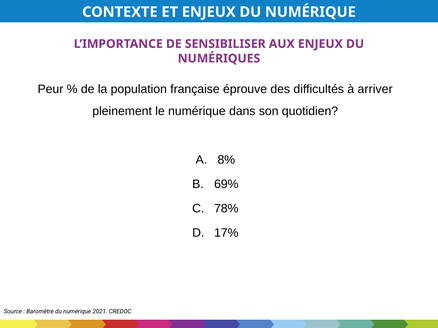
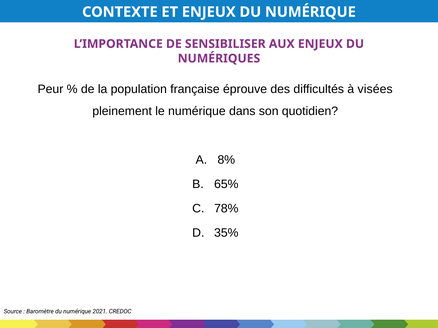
arriver: arriver -> visées (375, 89)
69%: 69% -> 65% (226, 184)
17%: 17% -> 35% (226, 233)
